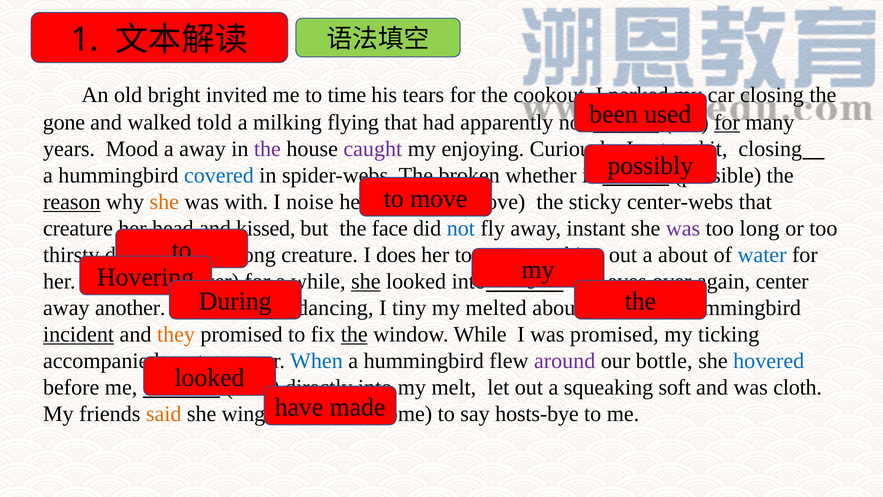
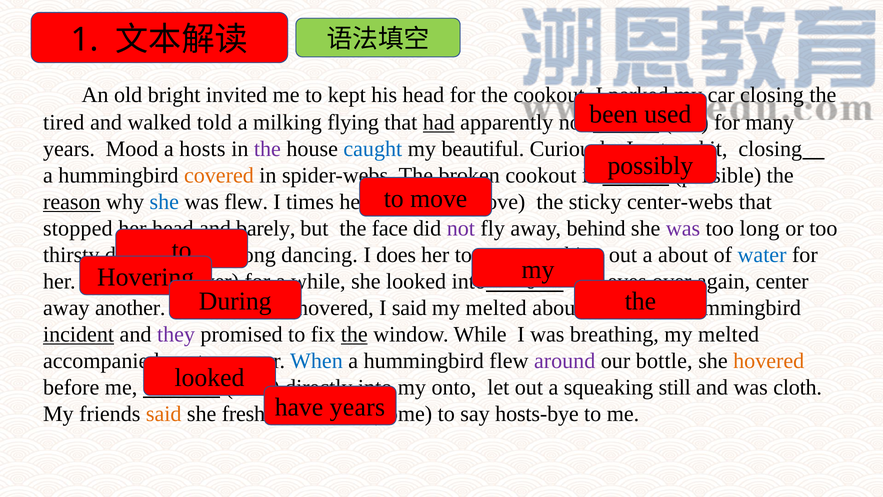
time: time -> kept (347, 95)
his tears: tears -> head (423, 95)
gone: gone -> tired (64, 122)
had underline: none -> present (439, 122)
for underline: present -> none (727, 122)
a away: away -> hosts (202, 149)
caught colour: purple -> blue (373, 149)
enjoying: enjoying -> beautiful (483, 149)
covered colour: blue -> orange (219, 175)
whether: whether -> cookout (541, 175)
she colour: orange -> blue (164, 202)
was with: with -> flew (246, 202)
noise: noise -> times (310, 202)
creature: creature -> stopped (78, 228)
kissed: kissed -> barely (266, 228)
not colour: blue -> purple (461, 228)
instant: instant -> behind (596, 228)
creature: creature -> dancing (320, 255)
she underline: present -> none (366, 281)
dancing: dancing -> hovered (335, 308)
I tiny: tiny -> said (409, 308)
they colour: orange -> purple (176, 334)
was promised: promised -> breathing (614, 334)
ticking: ticking -> melted (729, 334)
hovered colour: blue -> orange (769, 361)
melt: melt -> onto (454, 387)
soft: soft -> still (675, 387)
made: made -> years (357, 407)
wing: wing -> fresh (243, 414)
